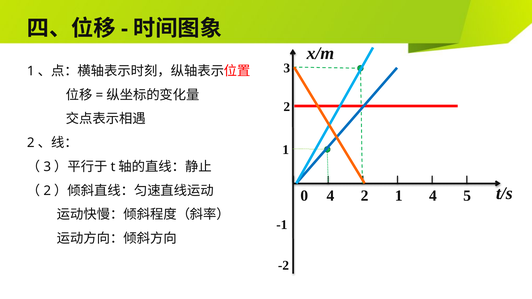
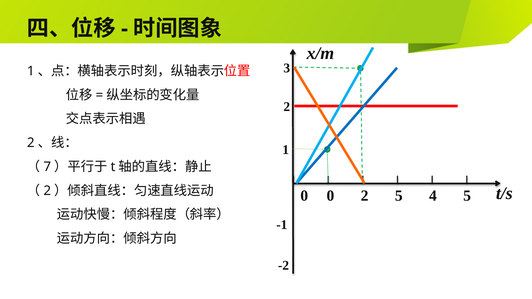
3: 3 -> 7 (47, 167)
0 4: 4 -> 0 (330, 196)
1: 1 -> 5 (399, 196)
